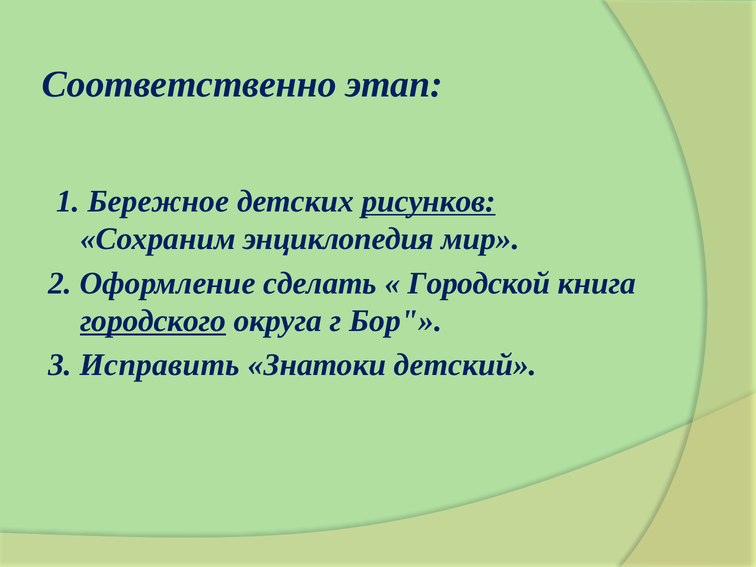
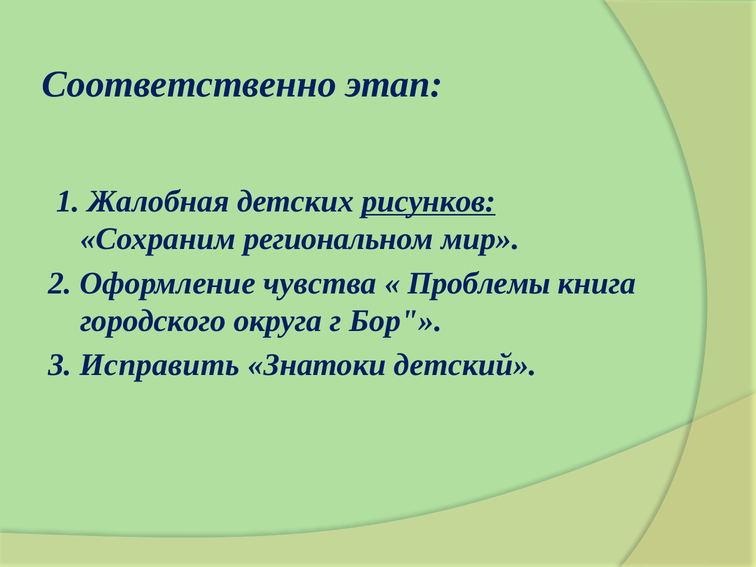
Бережное: Бережное -> Жалобная (158, 201)
энциклопедия: энциклопедия -> региональном (339, 239)
сделать: сделать -> чувства (320, 283)
Городской: Городской -> Проблемы (479, 283)
городского underline: present -> none (153, 321)
